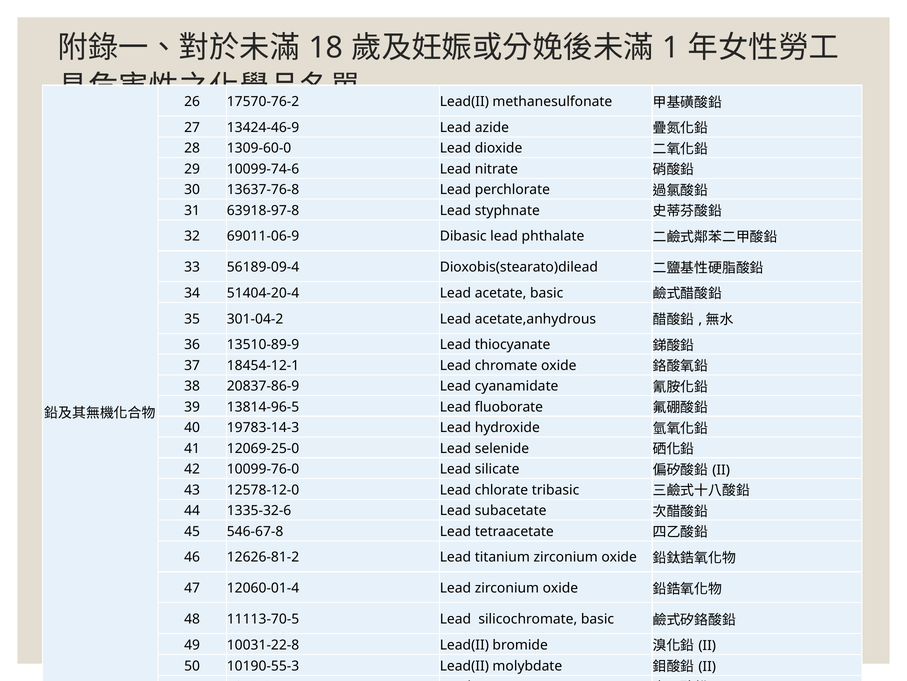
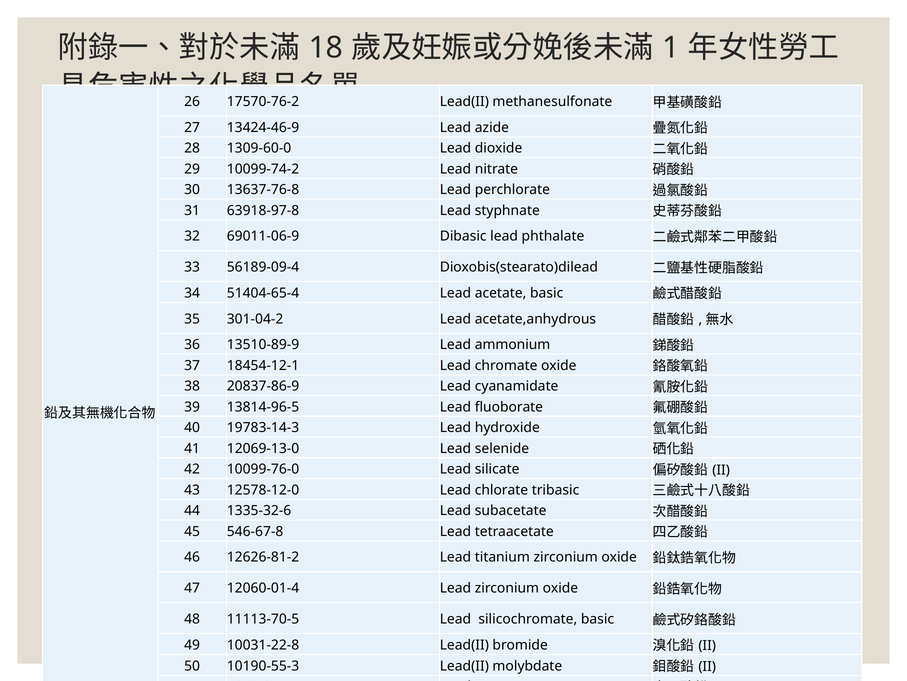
10099-74-6: 10099-74-6 -> 10099-74-2 (263, 169)
51404-20-4: 51404-20-4 -> 51404-65-4 (263, 293)
thiocyanate: thiocyanate -> ammonium (513, 344)
12069-25-0: 12069-25-0 -> 12069-13-0 (263, 448)
